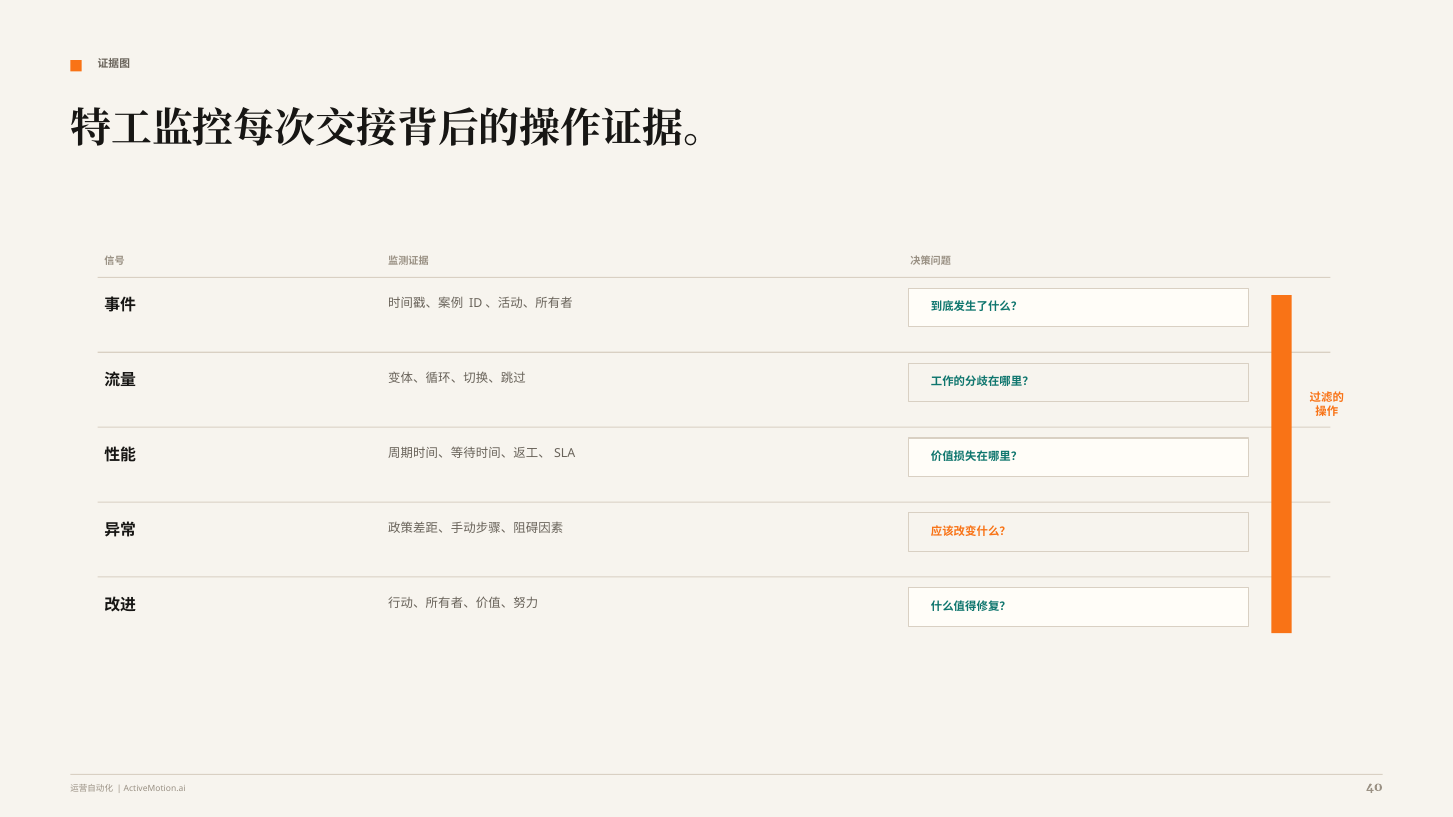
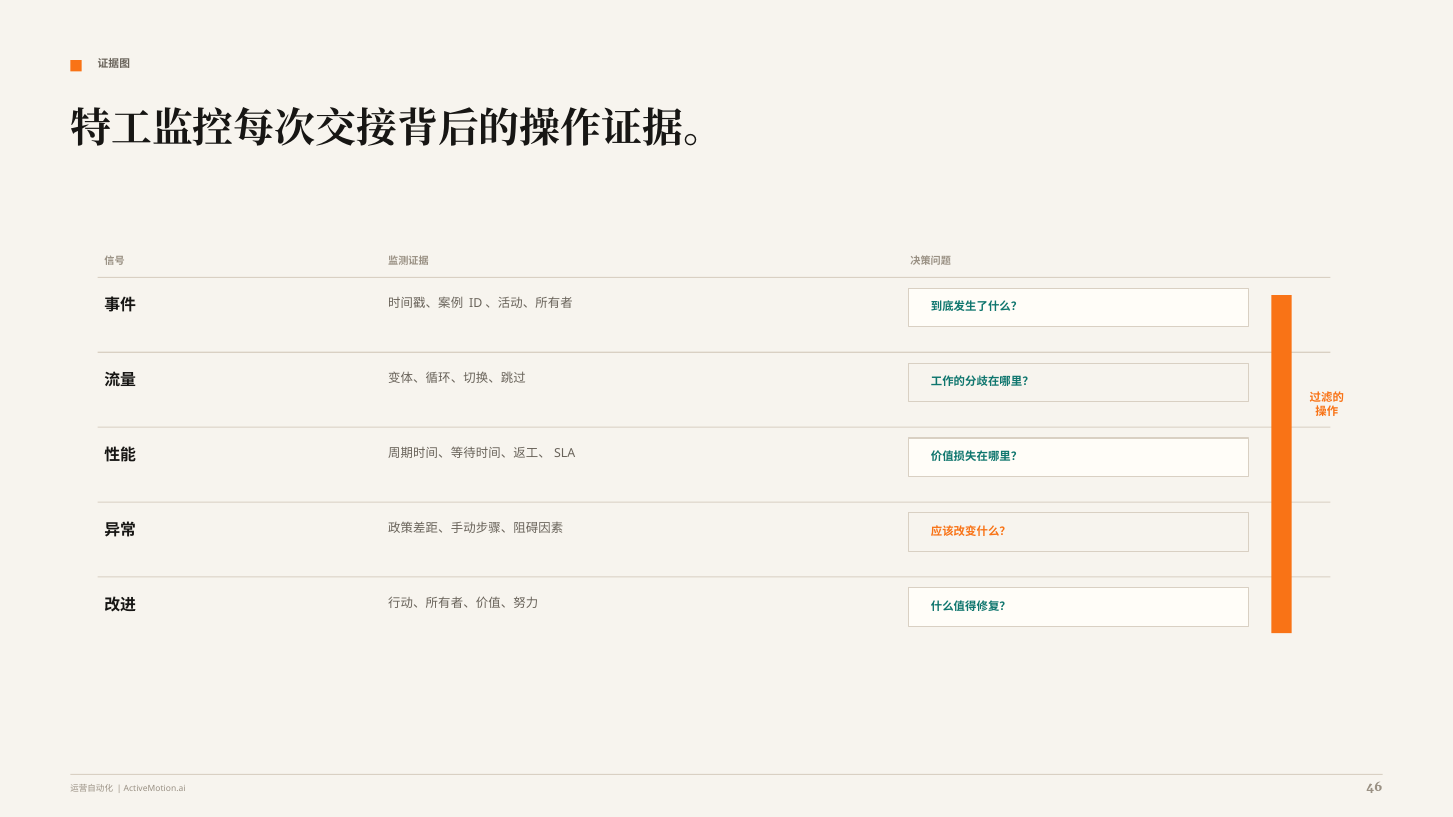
40: 40 -> 46 (1374, 787)
